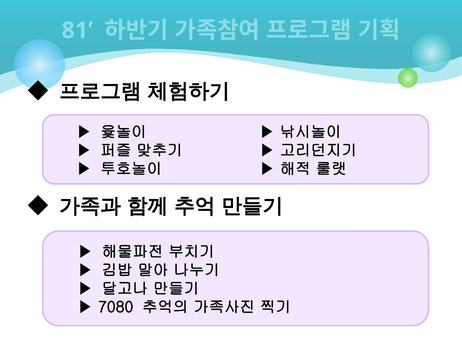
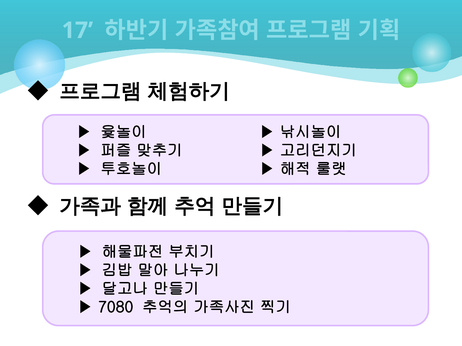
81: 81 -> 17 (77, 30)
